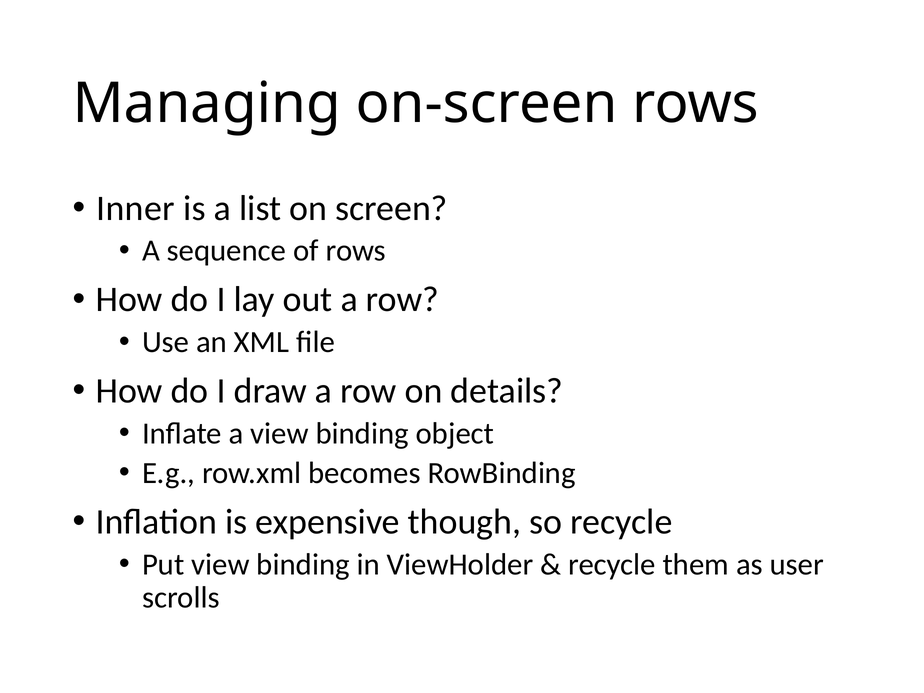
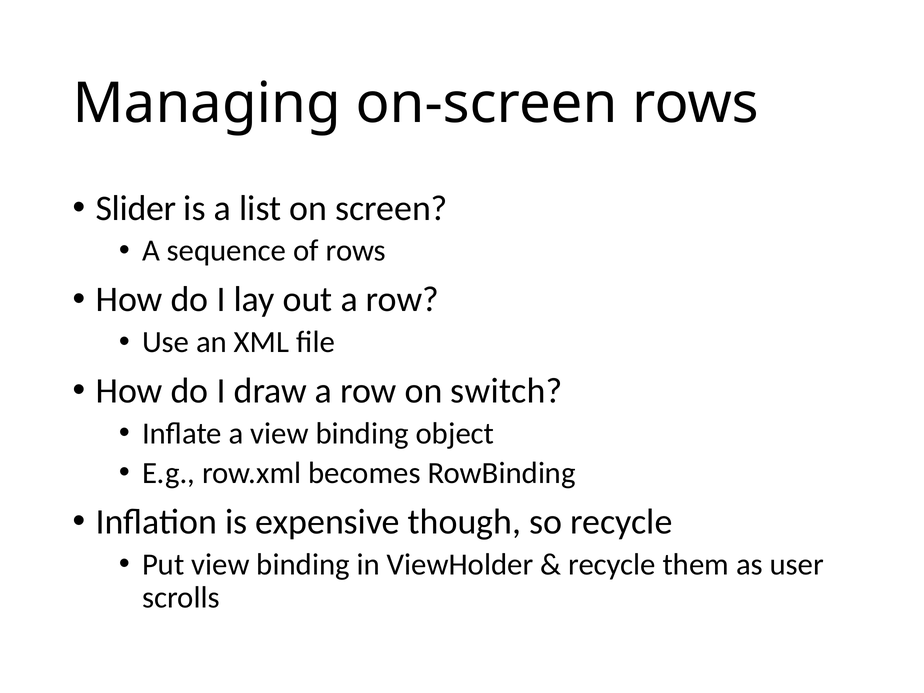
Inner: Inner -> Slider (136, 208)
details: details -> switch (507, 391)
